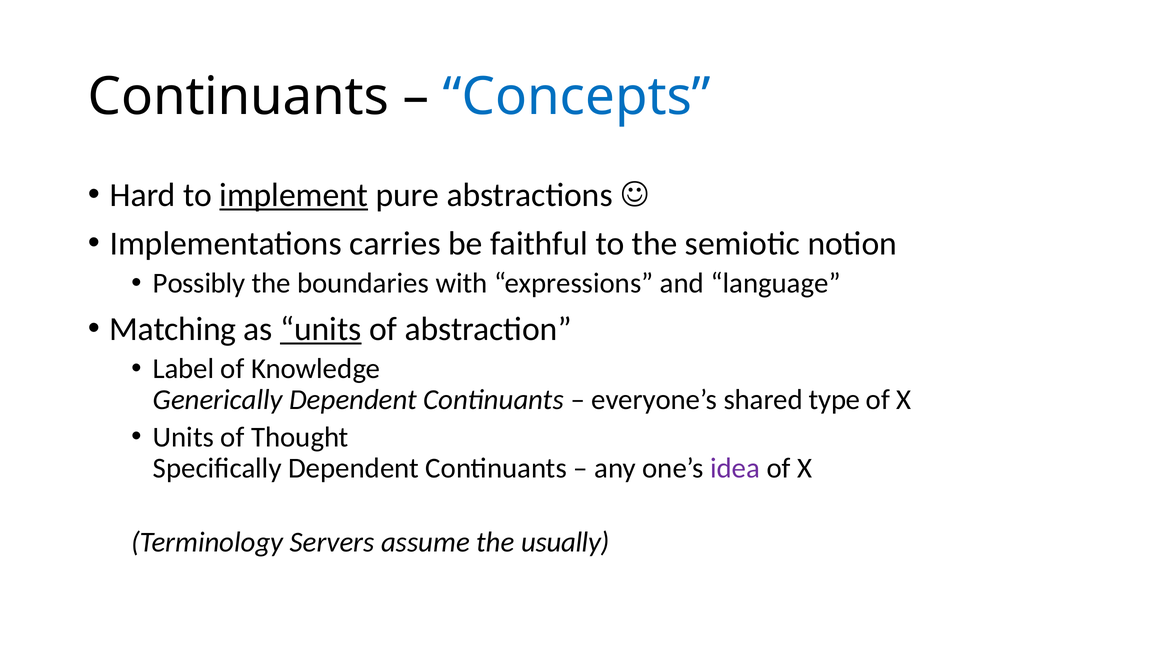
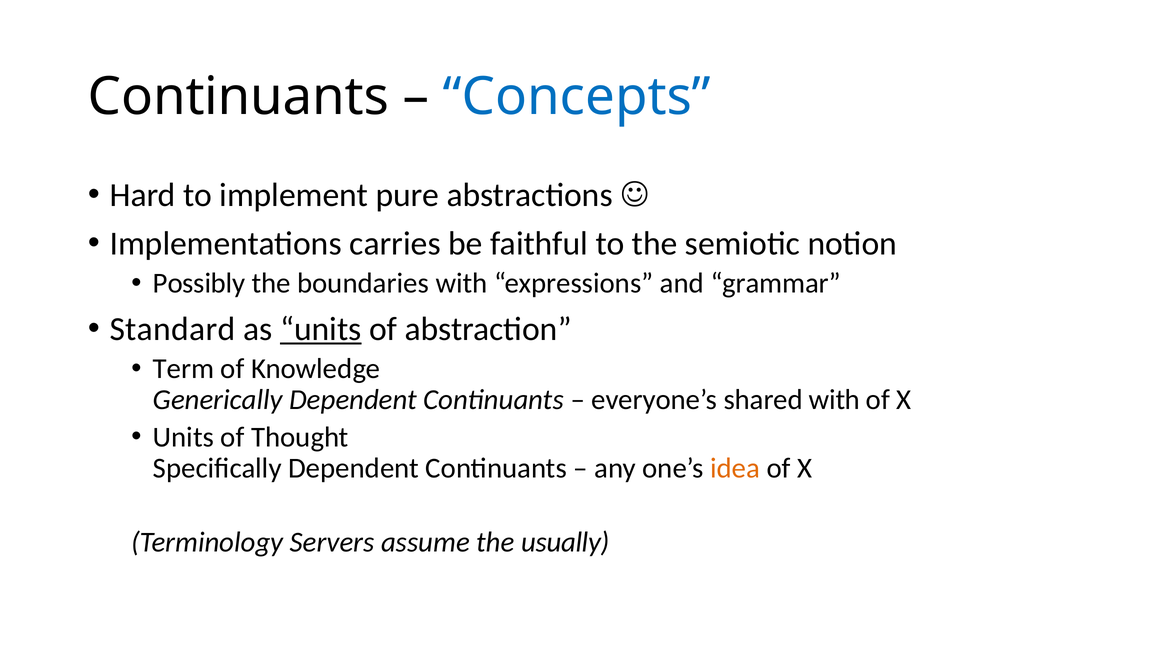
implement underline: present -> none (294, 195)
language: language -> grammar (776, 283)
Matching: Matching -> Standard (172, 329)
Label: Label -> Term (183, 369)
shared type: type -> with (835, 400)
idea colour: purple -> orange (735, 468)
